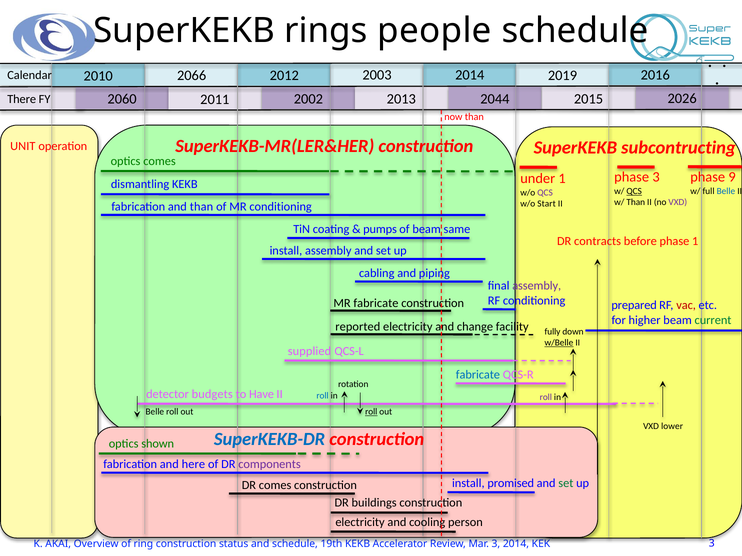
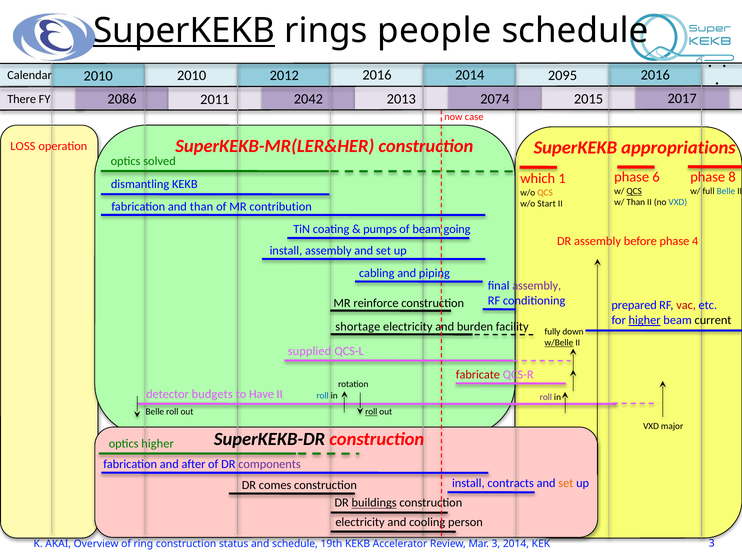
SuperKEKB underline: none -> present (184, 31)
2010 2066: 2066 -> 2010 (192, 76)
2012 2003: 2003 -> 2016 (377, 75)
2019: 2019 -> 2095 (562, 76)
2060: 2060 -> 2086 (122, 99)
2002: 2002 -> 2042 (308, 99)
2044: 2044 -> 2074 (495, 99)
2026: 2026 -> 2017 (682, 99)
now than: than -> case (474, 117)
subcontructing: subcontructing -> appropriations (678, 148)
UNIT: UNIT -> LOSS (23, 146)
optics comes: comes -> solved (160, 161)
9: 9 -> 8 (732, 177)
phase 3: 3 -> 6 (656, 177)
under: under -> which (538, 179)
QCS colour: purple -> orange (545, 193)
VXD colour: purple -> blue (678, 202)
MR conditioning: conditioning -> contribution (281, 207)
same: same -> going (457, 229)
DR contracts: contracts -> assembly (598, 241)
phase 1: 1 -> 4 (695, 241)
MR fabricate: fabricate -> reinforce (376, 303)
higher underline: none -> present (645, 320)
current colour: green -> black (713, 320)
reported: reported -> shortage (358, 327)
change: change -> burden (475, 327)
fabricate colour: blue -> red (478, 375)
lower: lower -> major (672, 427)
SuperKEKB-DR colour: blue -> black (270, 439)
optics shown: shown -> higher (158, 444)
here: here -> after (194, 465)
promised: promised -> contracts (511, 484)
set colour: green -> orange (566, 484)
buildings underline: none -> present (374, 503)
